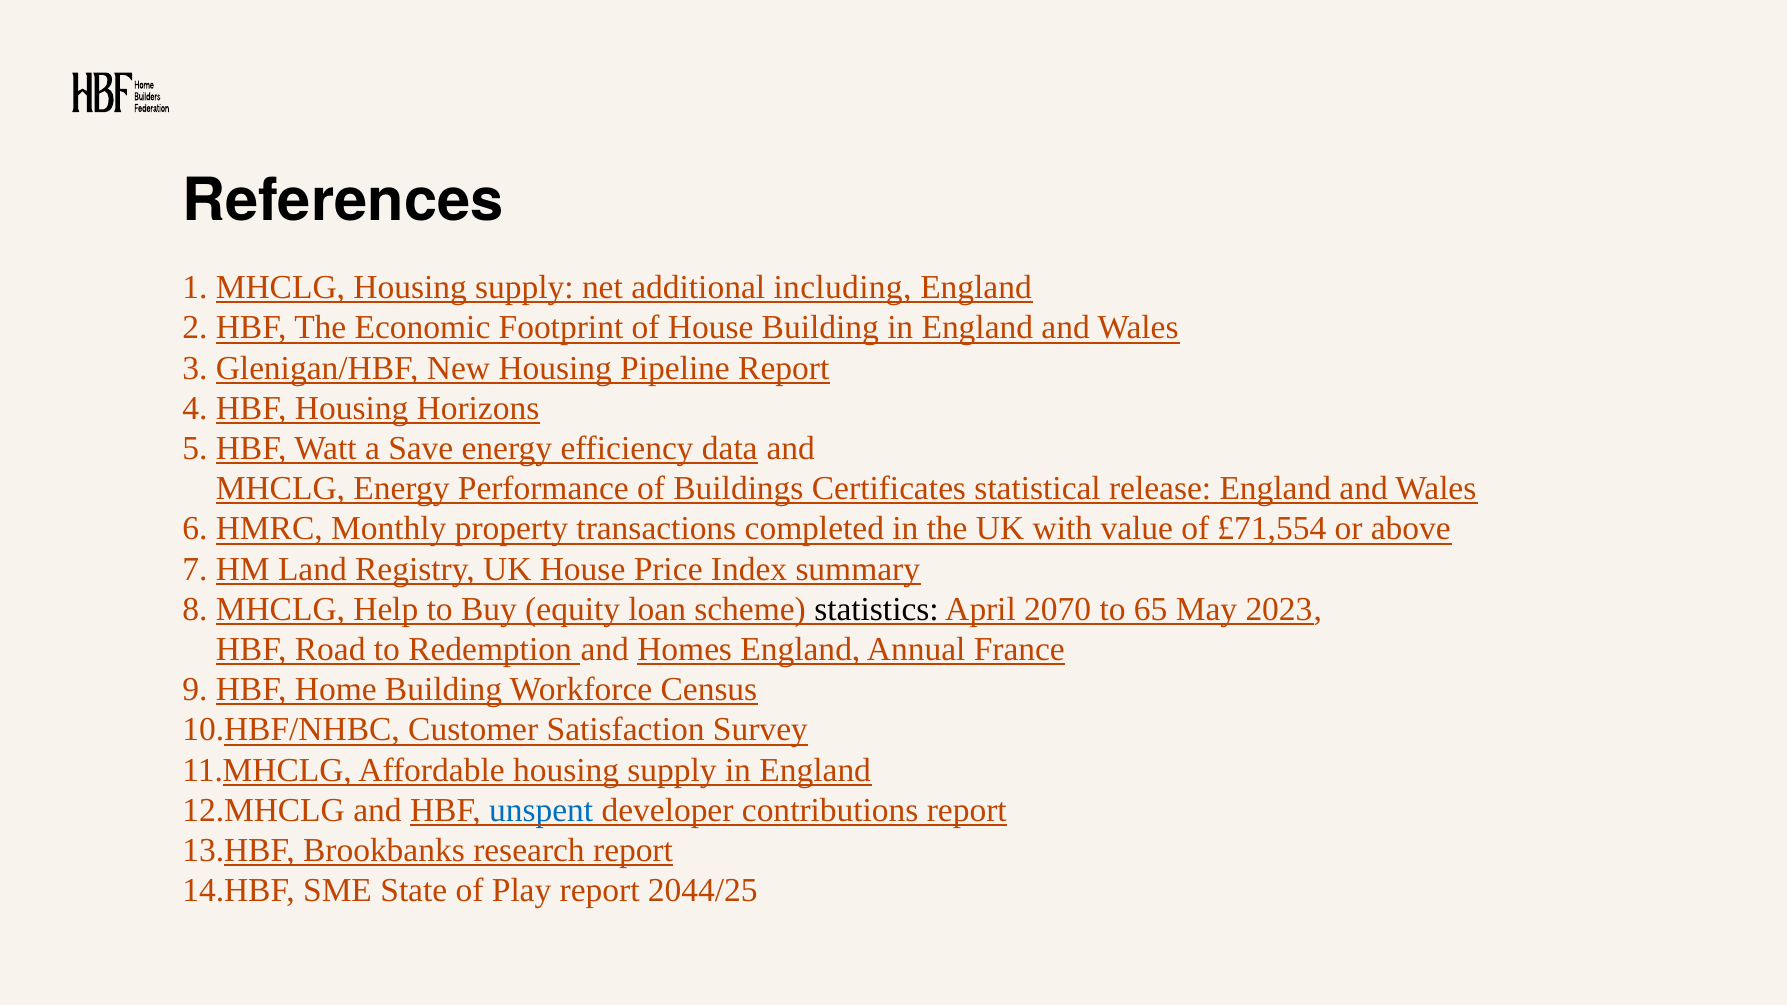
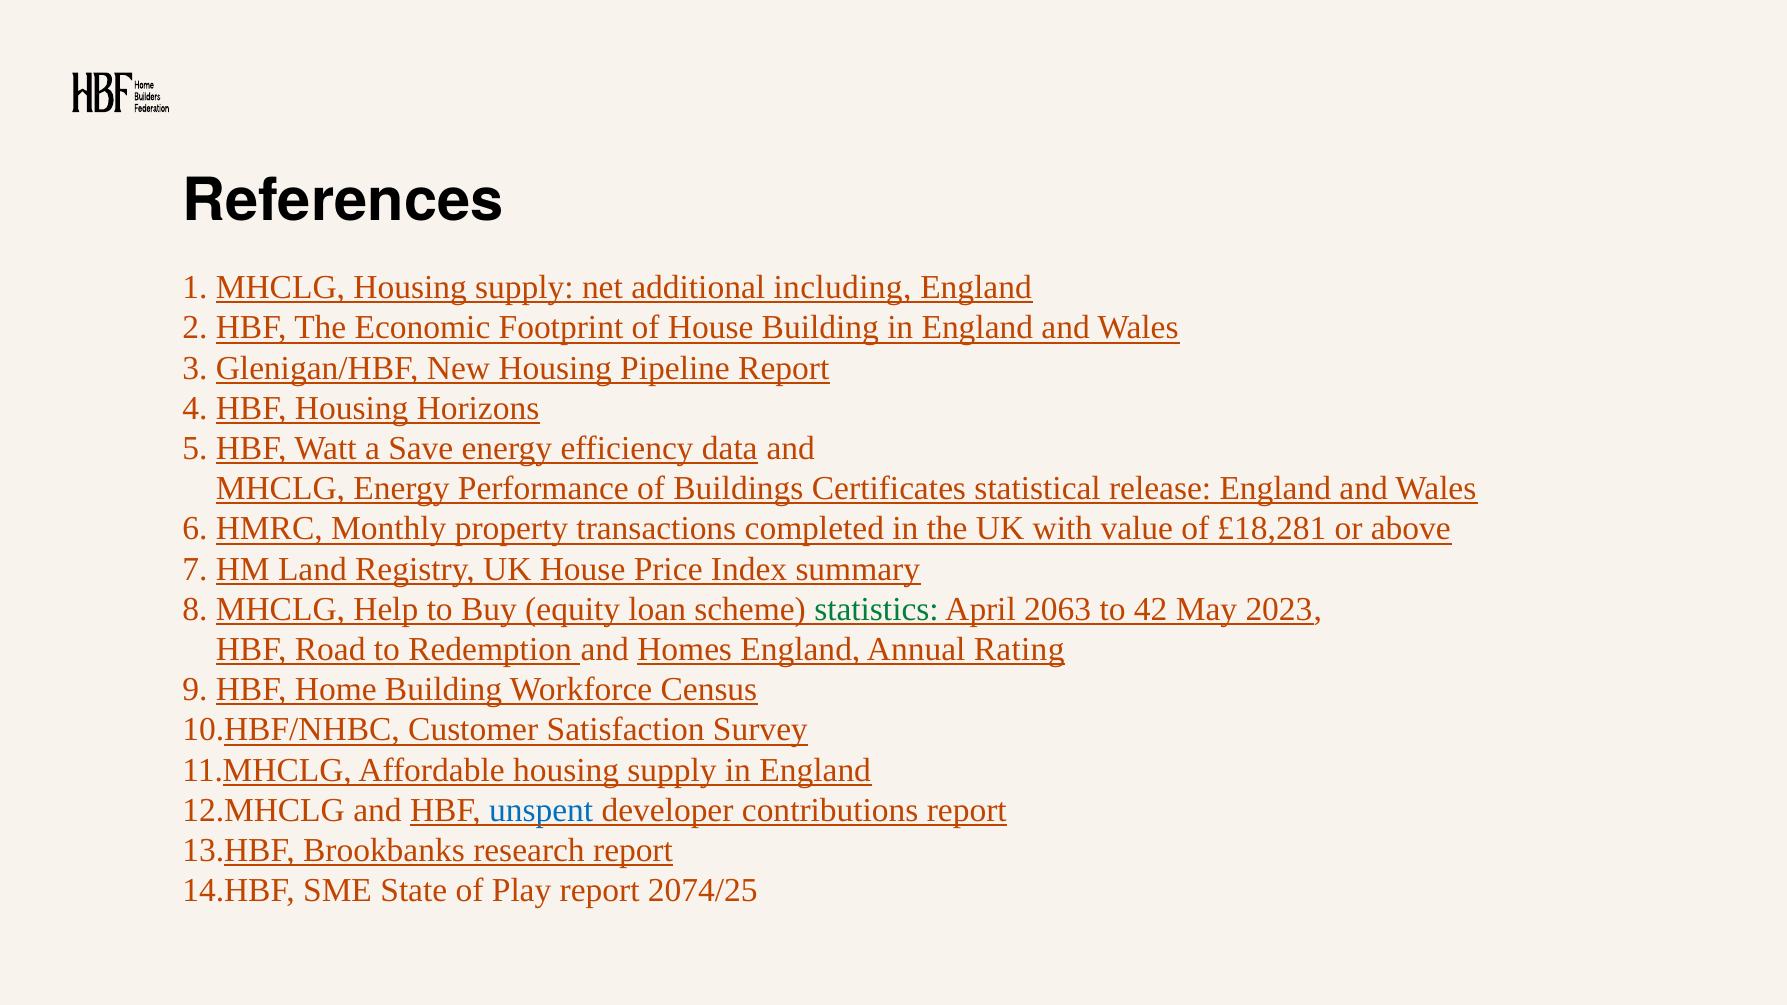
£71,554: £71,554 -> £18,281 (1272, 529)
statistics colour: black -> green (876, 609)
2070: 2070 -> 2063 (1058, 609)
65: 65 -> 42 (1151, 609)
France: France -> Rating (1019, 650)
2044/25: 2044/25 -> 2074/25 (703, 891)
